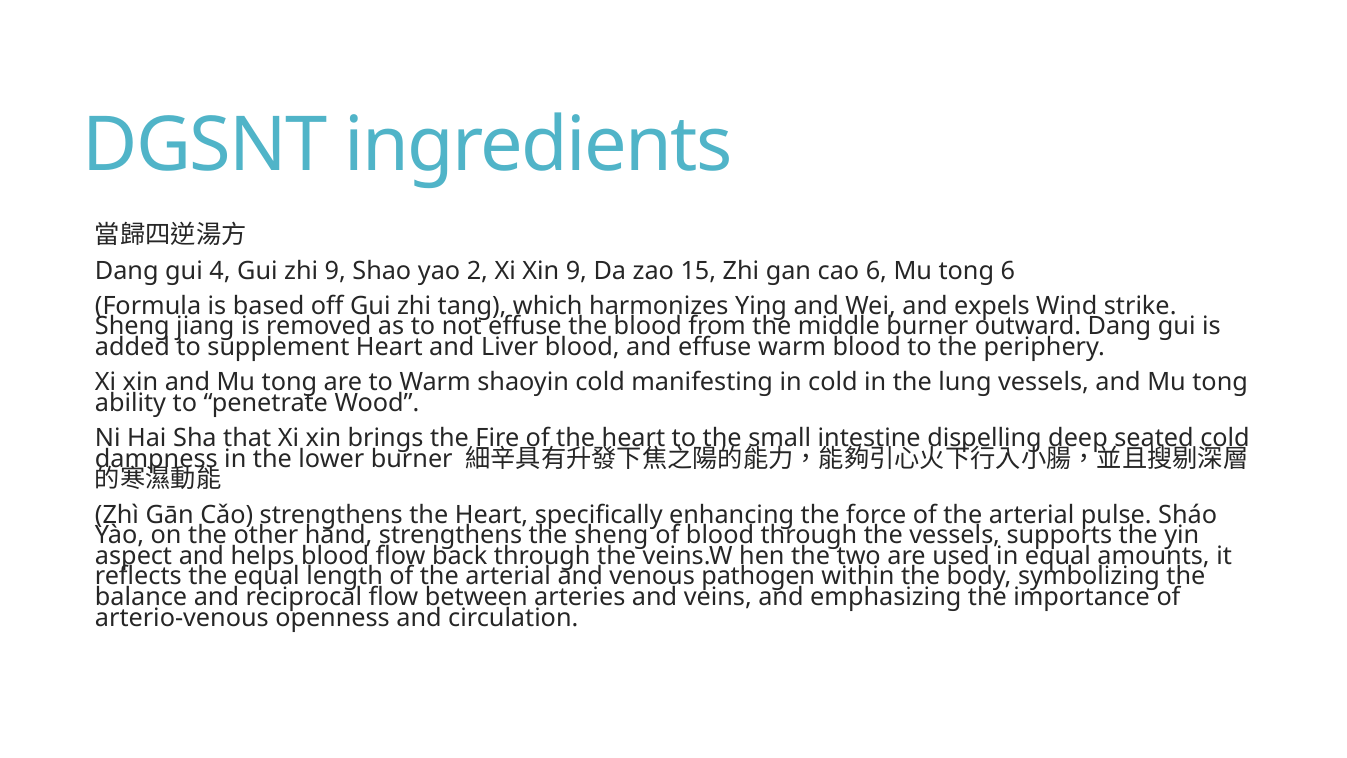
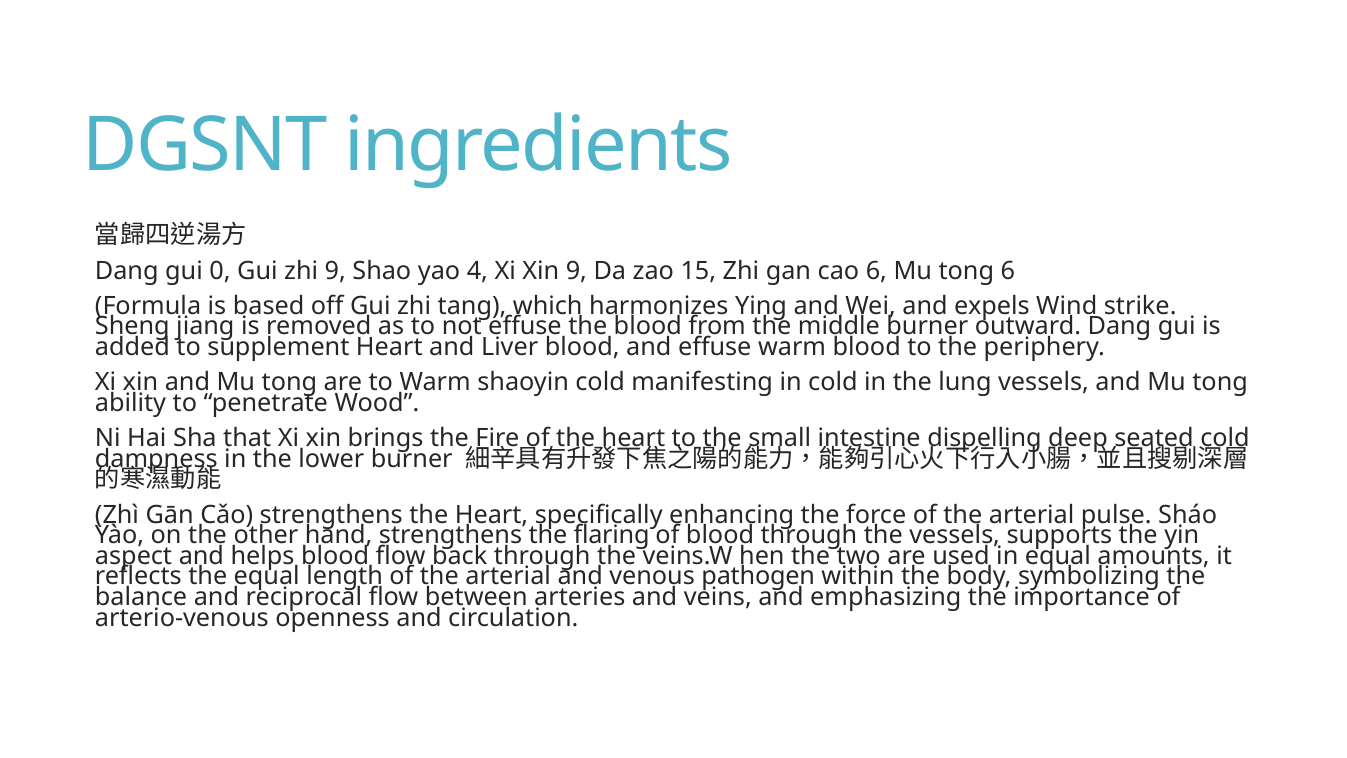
4: 4 -> 0 (220, 271)
2: 2 -> 4 (477, 271)
the sheng: sheng -> flaring (612, 535)
